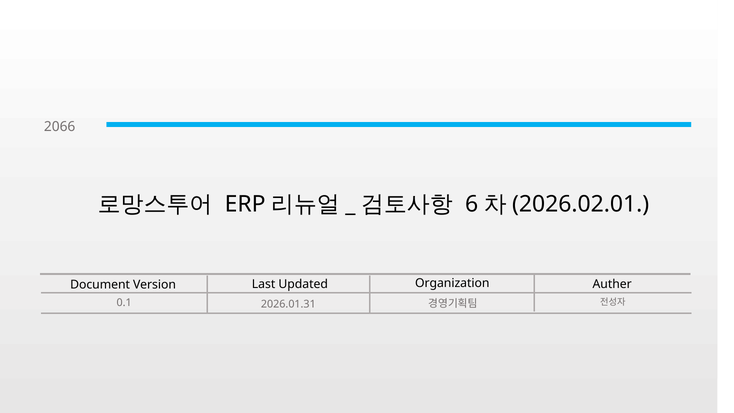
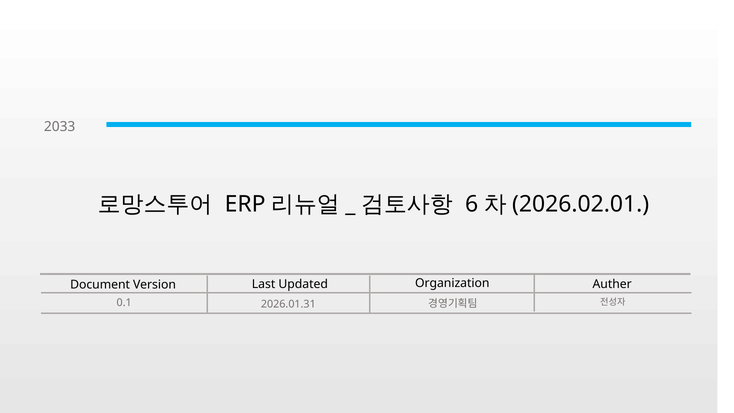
2066: 2066 -> 2033 (60, 126)
